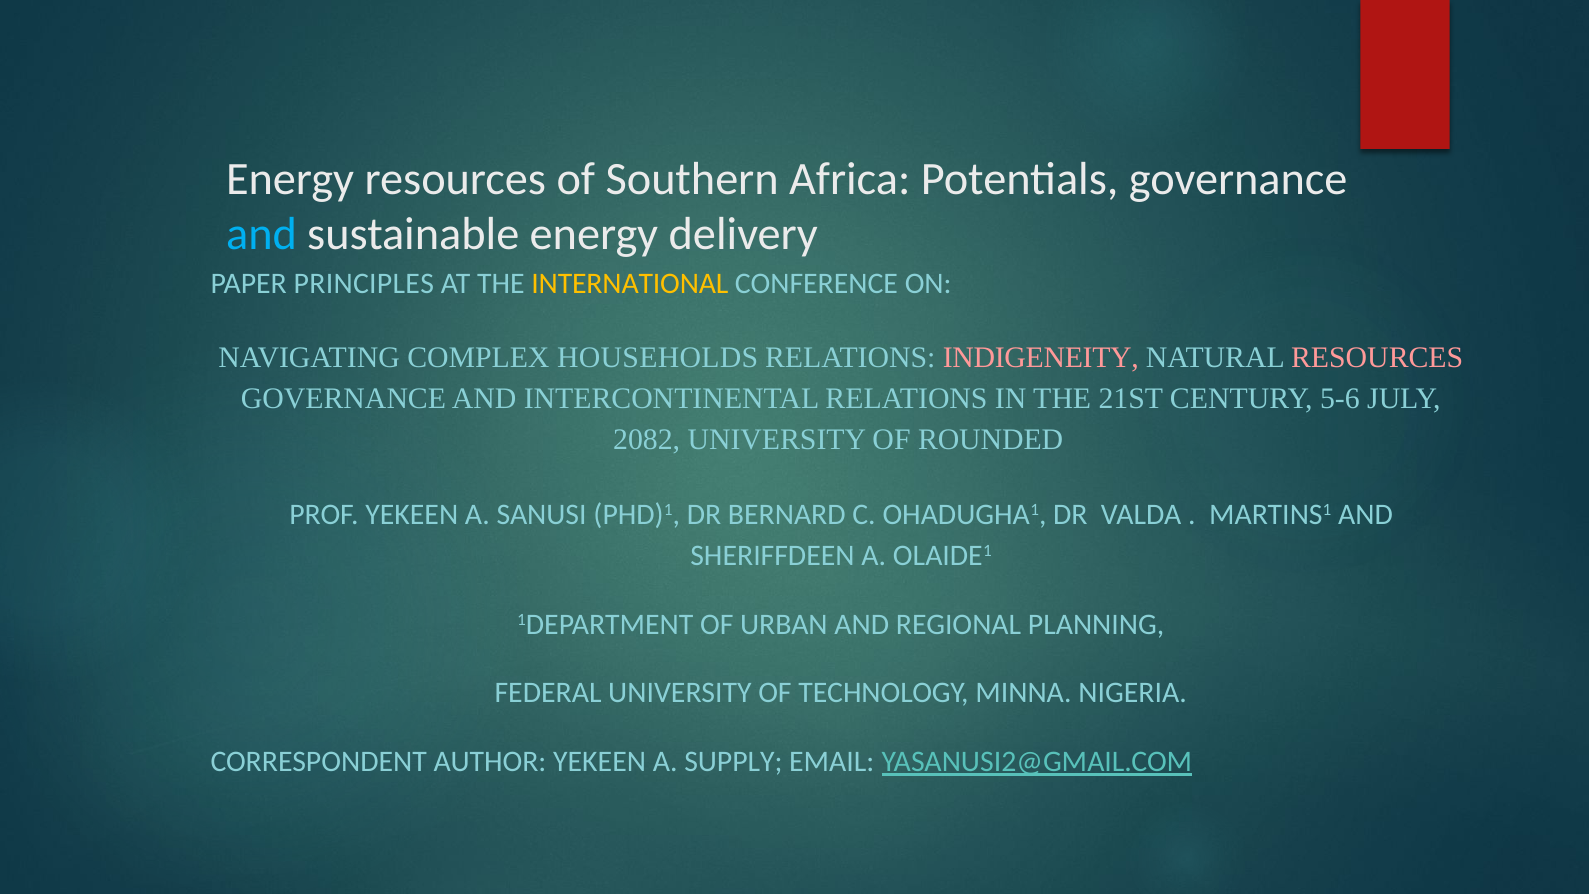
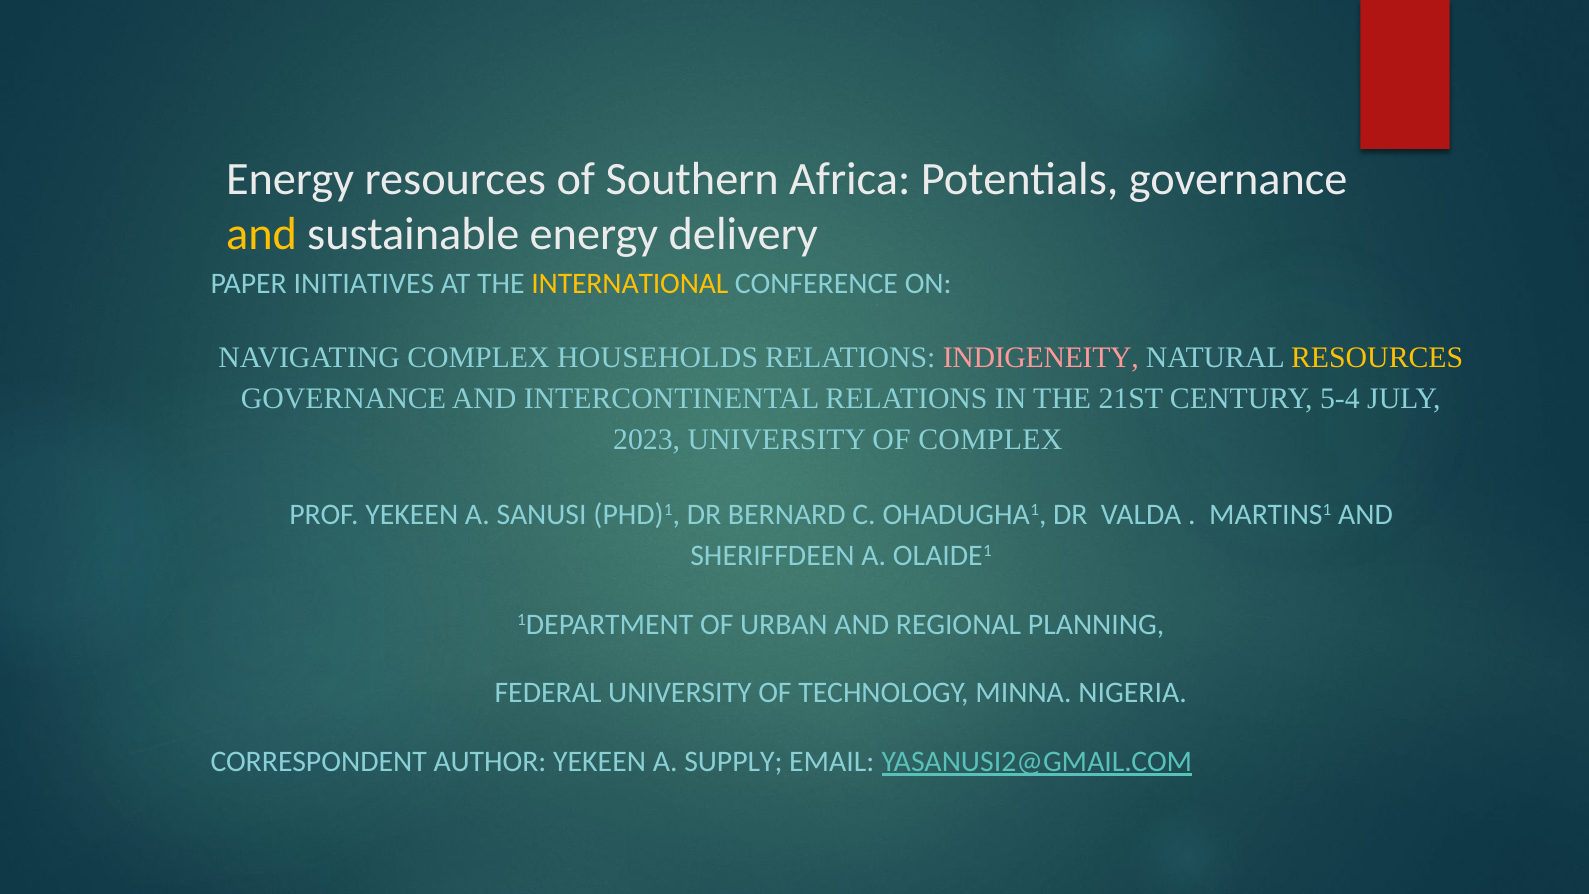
and colour: light blue -> yellow (262, 234)
PRINCIPLES: PRINCIPLES -> INITIATIVES (364, 283)
RESOURCES colour: pink -> yellow (1377, 358)
5-6: 5-6 -> 5-4 (1340, 399)
2082: 2082 -> 2023 (647, 440)
OF ROUNDED: ROUNDED -> COMPLEX (990, 440)
